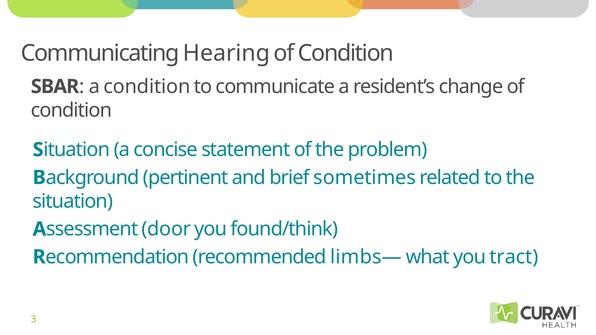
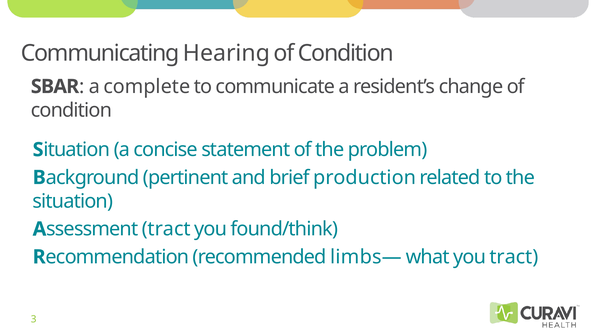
a condition: condition -> complete (147, 87)
sometimes: sometimes -> production (365, 178)
door: door -> tract (166, 229)
